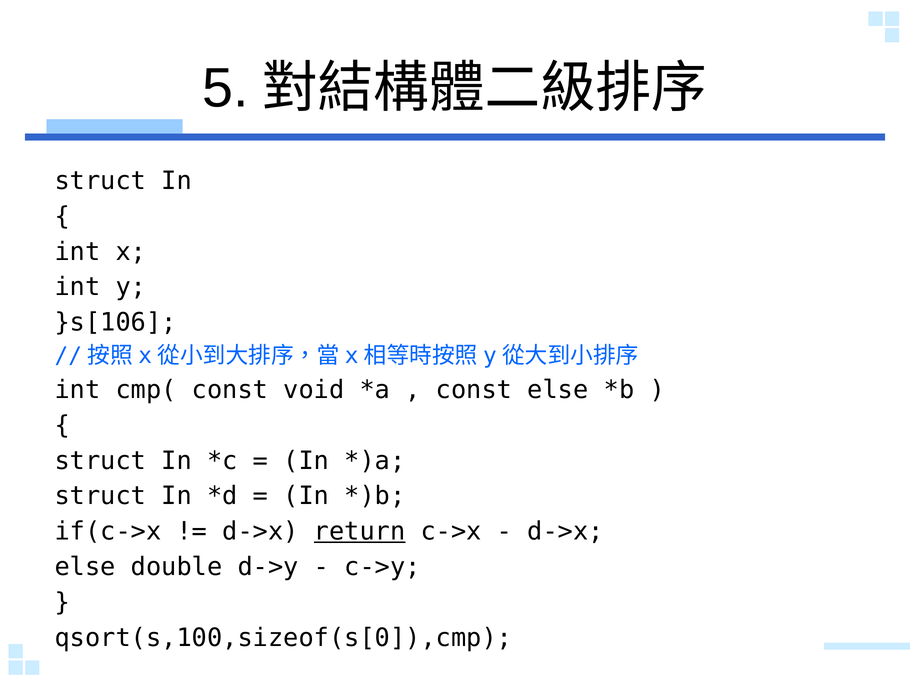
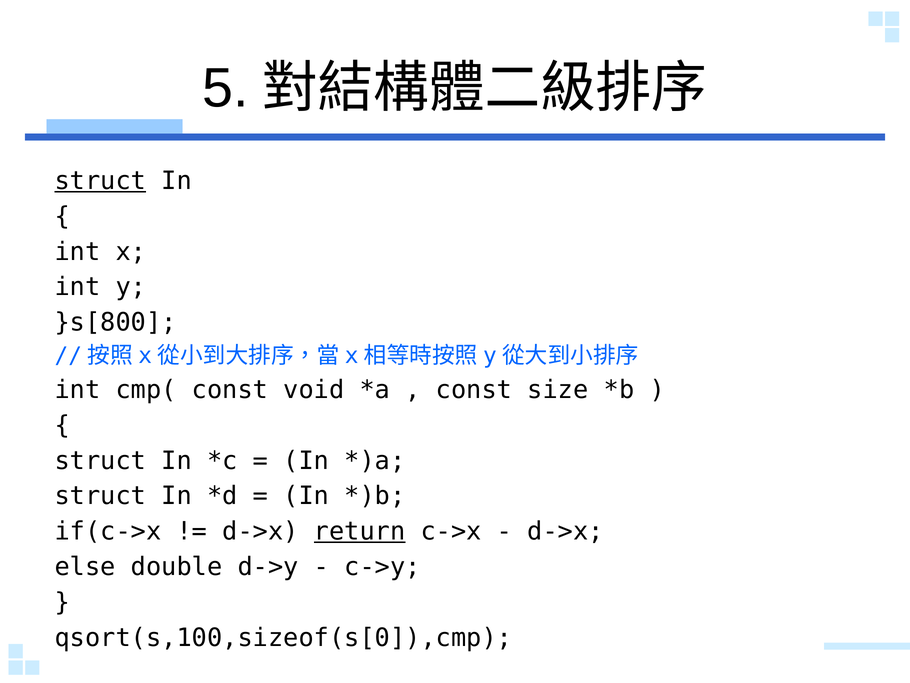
struct underline: none -> present (100, 181)
}s[106: }s[106 -> }s[800 (116, 322)
const else: else -> size (558, 390)
